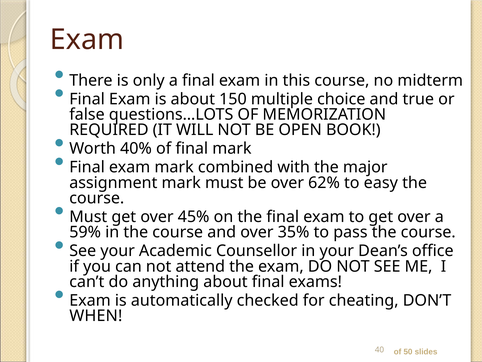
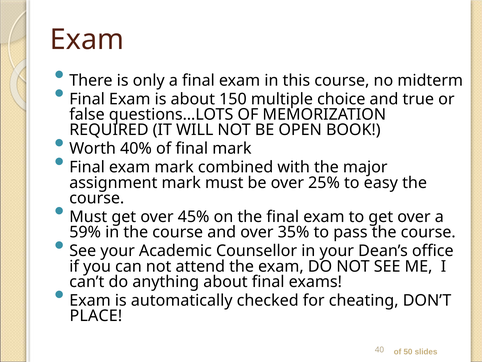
62%: 62% -> 25% (324, 183)
WHEN: WHEN -> PLACE (96, 316)
